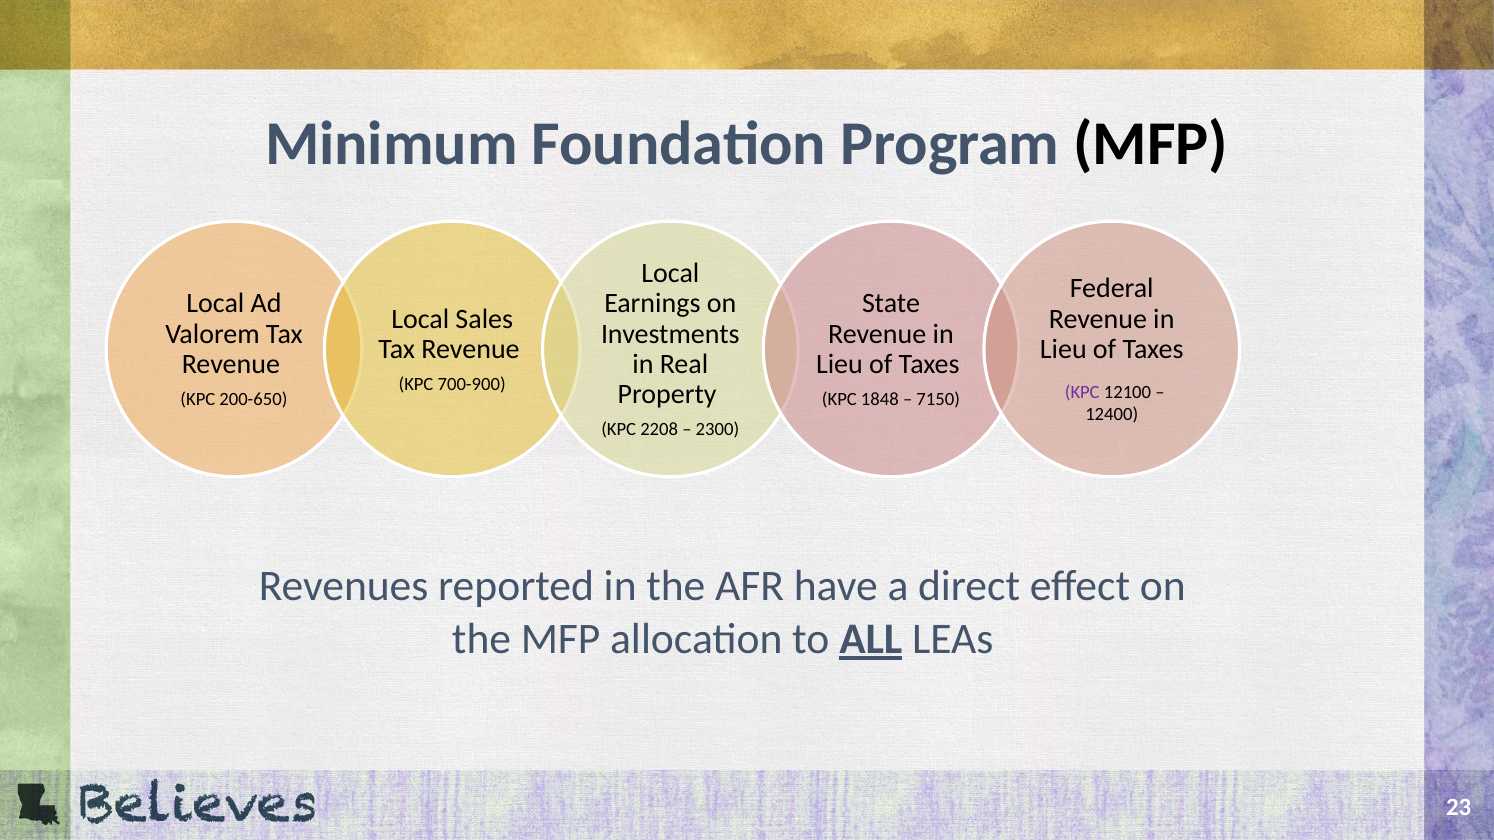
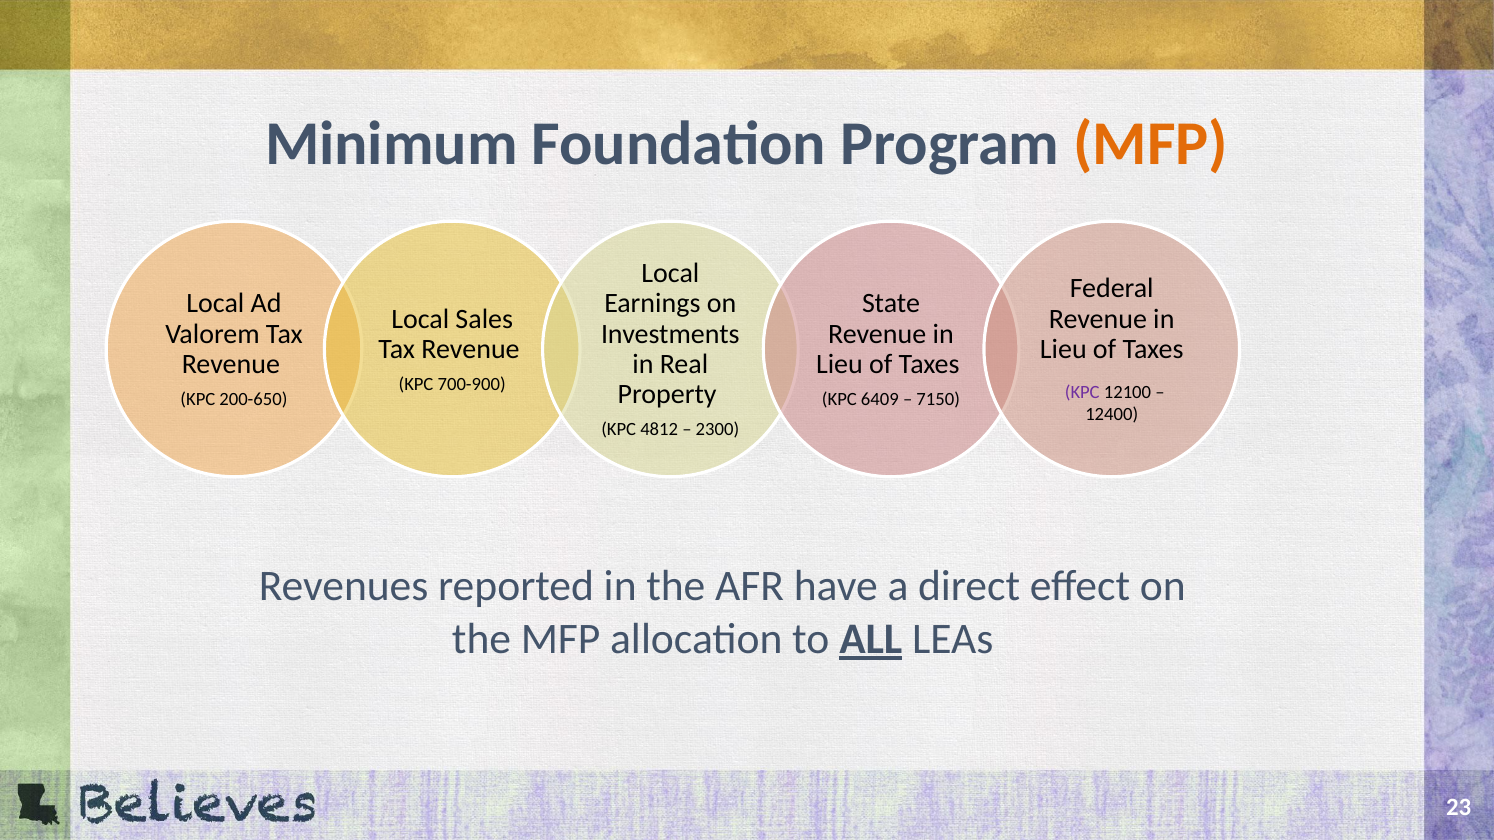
MFP colour: black -> orange (1151, 144)
1848: 1848 -> 6409 (880, 399)
2208: 2208 -> 4812 (659, 430)
